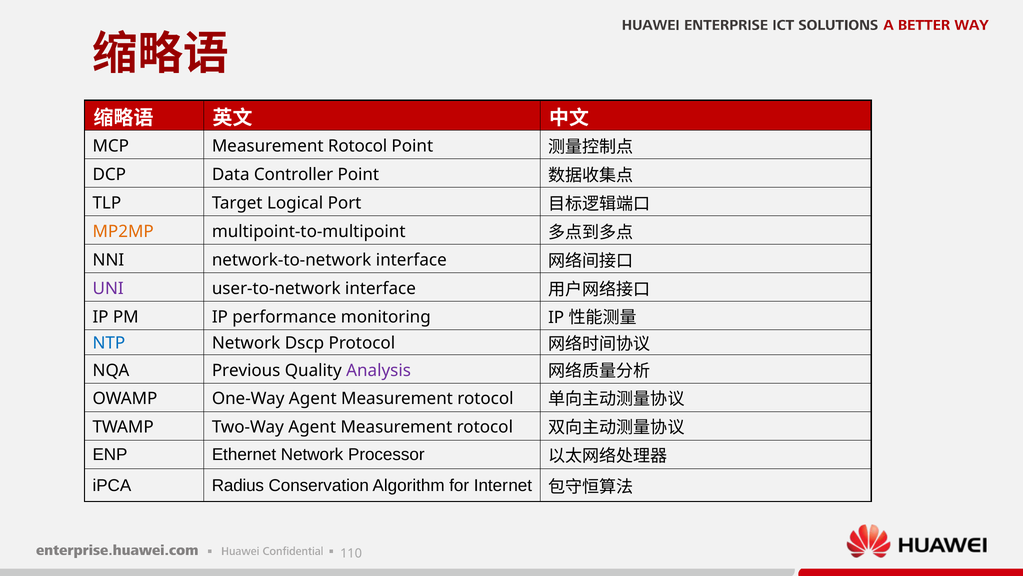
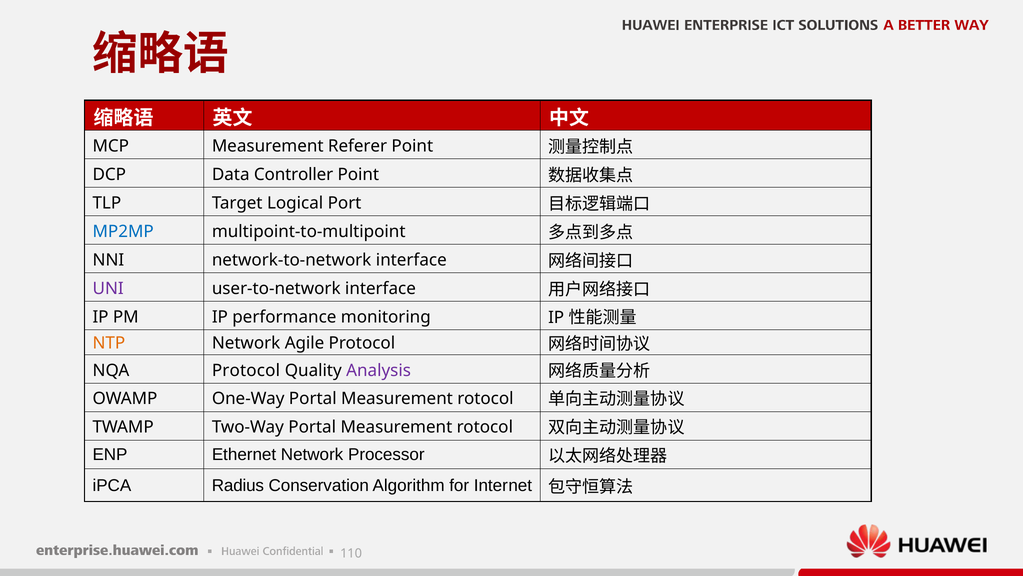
MCP Measurement Rotocol: Rotocol -> Referer (358, 146)
MP2MP colour: orange -> blue (123, 231)
NTP colour: blue -> orange (109, 343)
Dscp: Dscp -> Agile (305, 343)
NQA Previous: Previous -> Protocol (246, 370)
One-Way Agent: Agent -> Portal (313, 398)
Two-Way Agent: Agent -> Portal (312, 427)
